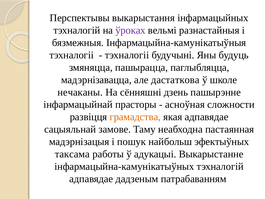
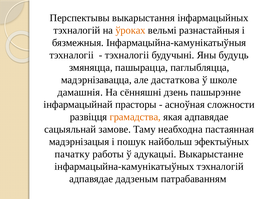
ўроках colour: purple -> orange (130, 30)
нечаканы: нечаканы -> дамашнія (80, 92)
таксама: таксама -> пачатку (72, 154)
